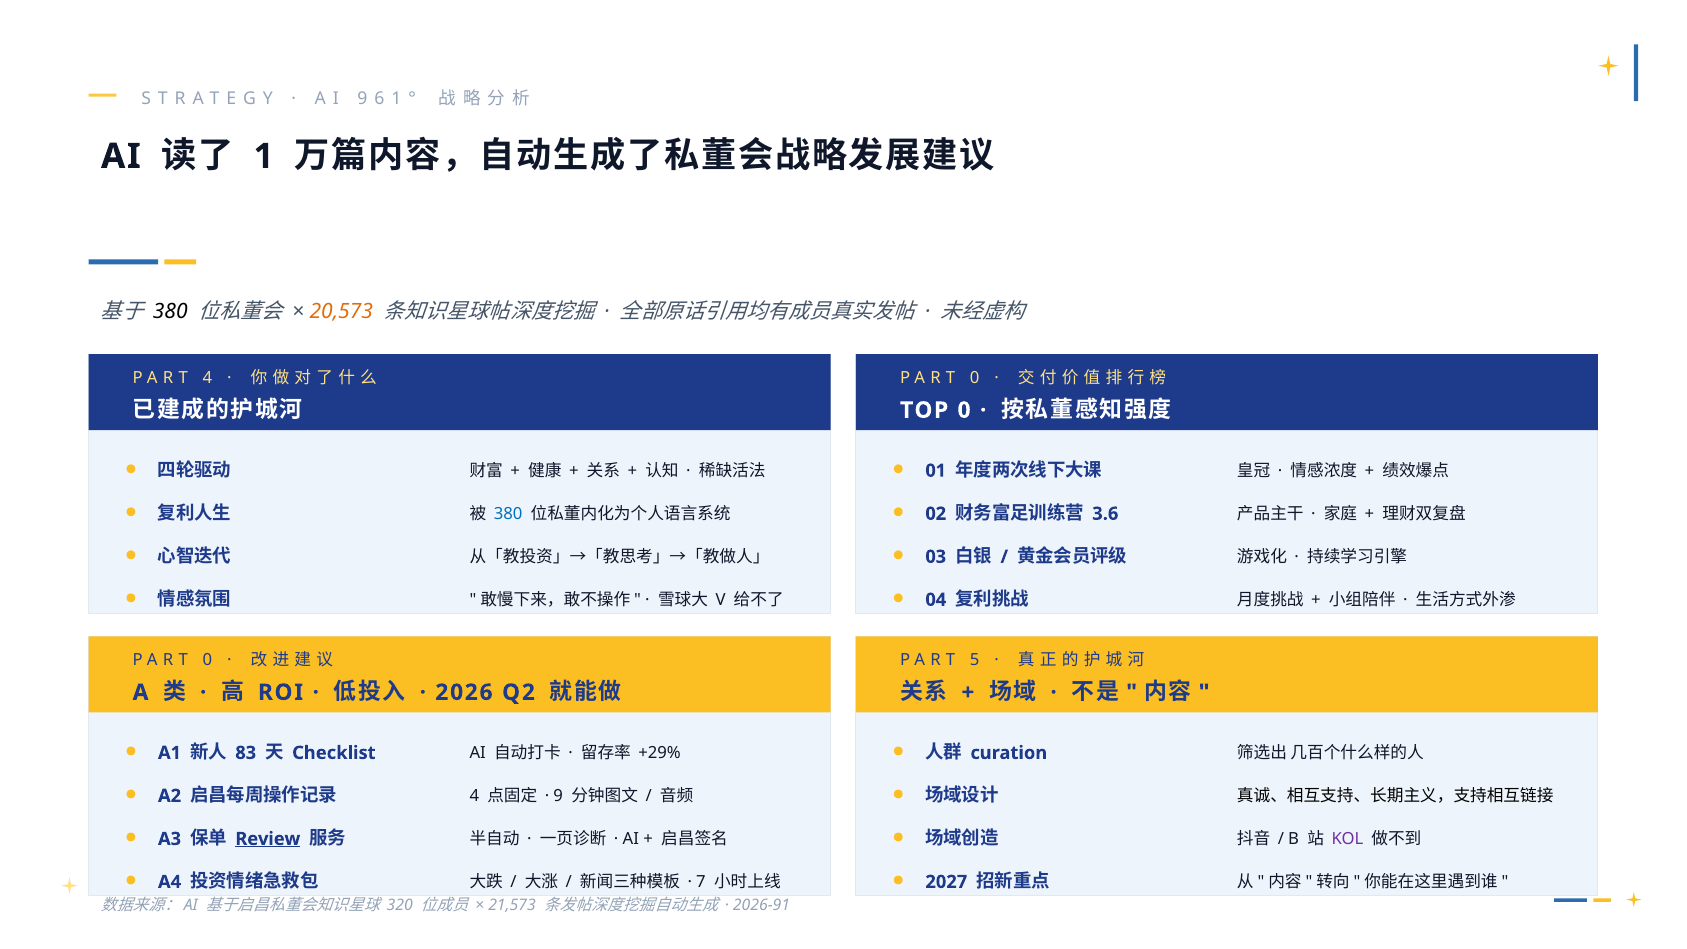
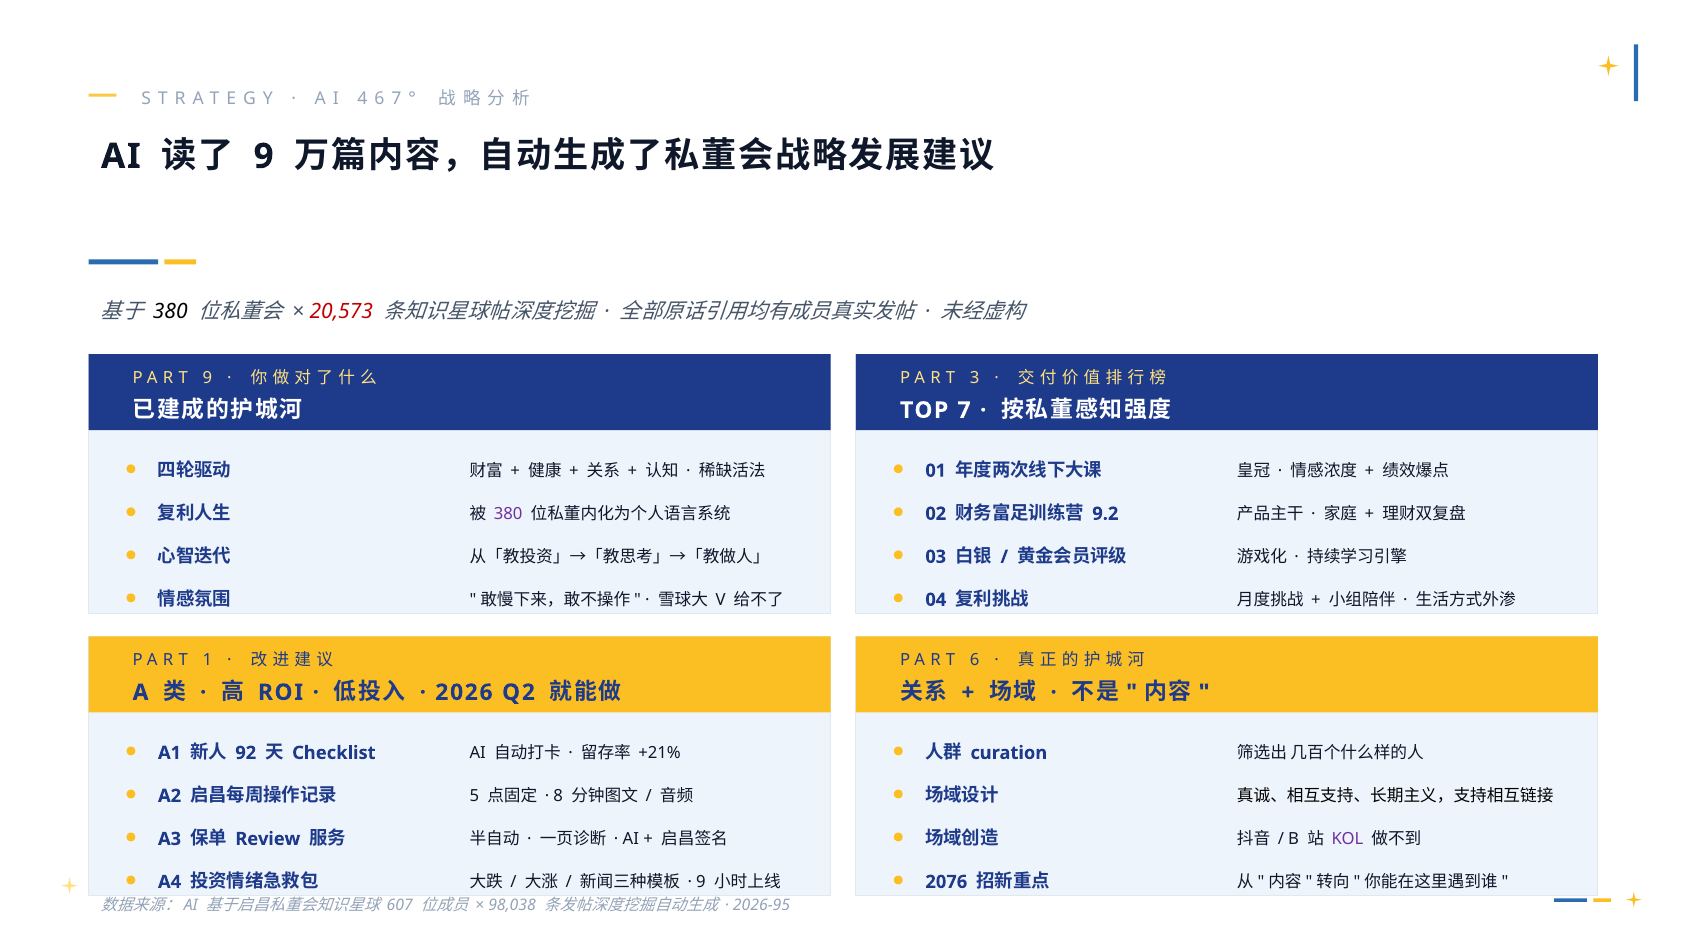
9: 9 -> 4 (362, 99)
1: 1 -> 7 (396, 99)
1: 1 -> 9 (264, 156)
20,573 colour: orange -> red (341, 311)
4: 4 -> 9 (207, 378)
0: 0 -> 3 (975, 378)
TOP 0: 0 -> 7 (964, 410)
380 colour: blue -> purple (508, 514)
3.6: 3.6 -> 9.2 (1105, 514)
0: 0 -> 1 (207, 660)
5: 5 -> 6 (975, 660)
83: 83 -> 92 (246, 753)
+29%: +29% -> +21% (660, 753)
4: 4 -> 5 (474, 796)
9: 9 -> 8 (558, 796)
Review underline: present -> none (268, 839)
7: 7 -> 9 (701, 882)
2027: 2027 -> 2076 (946, 882)
320: 320 -> 607 (400, 906)
21,573: 21,573 -> 98,038 (512, 906)
2026-91: 2026-91 -> 2026-95 (762, 906)
